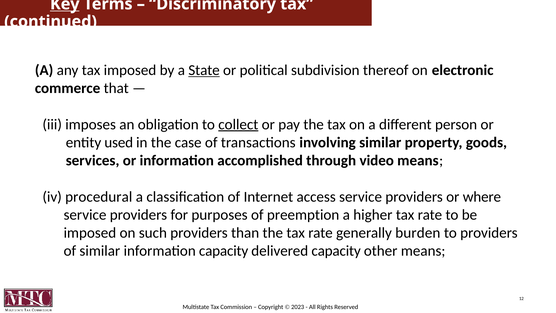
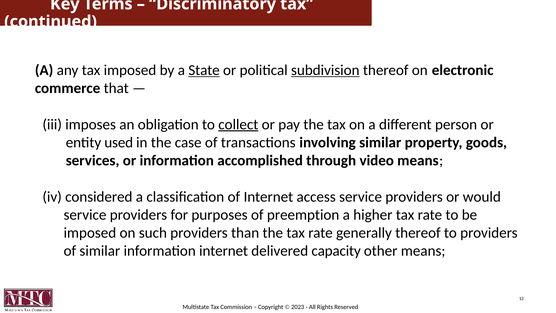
Key underline: present -> none (65, 4)
subdivision underline: none -> present (325, 70)
procedural: procedural -> considered (99, 197)
where: where -> would (482, 197)
generally burden: burden -> thereof (418, 233)
information capacity: capacity -> internet (224, 251)
